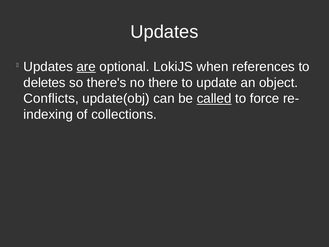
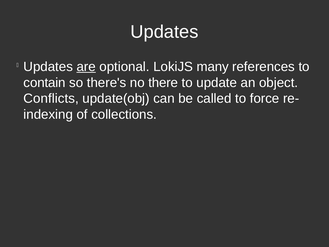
when: when -> many (213, 67)
deletes: deletes -> contain (45, 83)
called underline: present -> none (214, 98)
